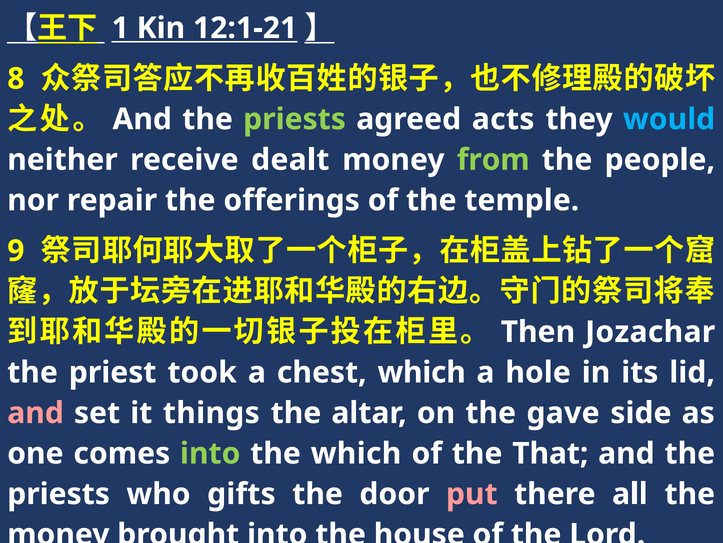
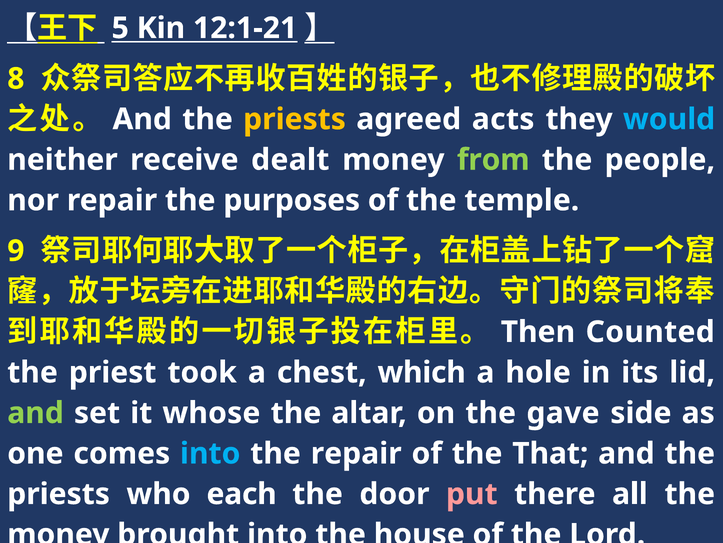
1: 1 -> 5 (120, 28)
priests colour: light green -> yellow (295, 119)
offerings: offerings -> purposes (292, 200)
Jozachar: Jozachar -> Counted (650, 332)
and colour: pink -> light green (36, 413)
things: things -> whose (211, 413)
into colour: light green -> light blue (210, 453)
the which: which -> repair (356, 453)
gifts: gifts -> each (242, 493)
